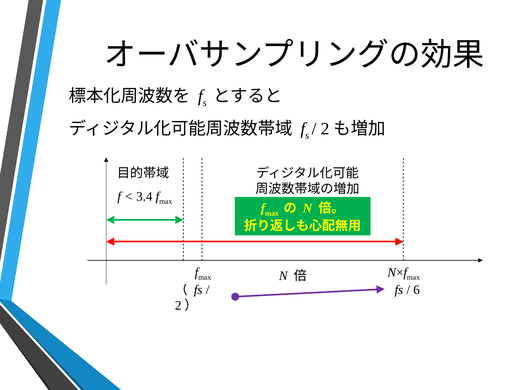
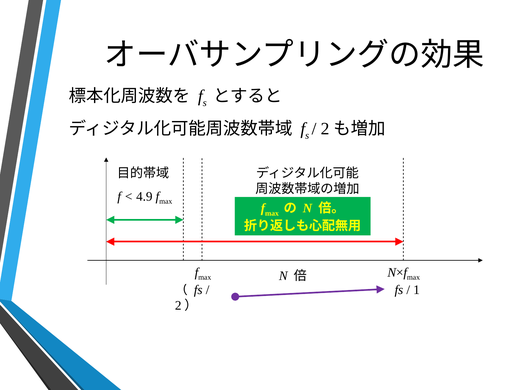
3.4: 3.4 -> 4.9 (144, 196)
6: 6 -> 1 (417, 290)
